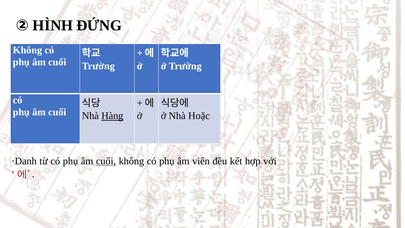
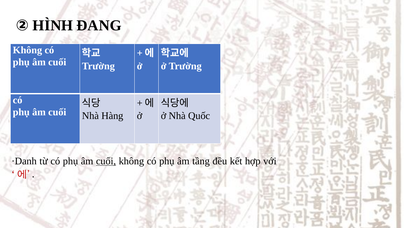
ĐỨNG: ĐỨNG -> ĐANG (99, 26)
Hàng underline: present -> none (112, 116)
Hoặc: Hoặc -> Quốc (199, 116)
viên: viên -> tầng (201, 161)
